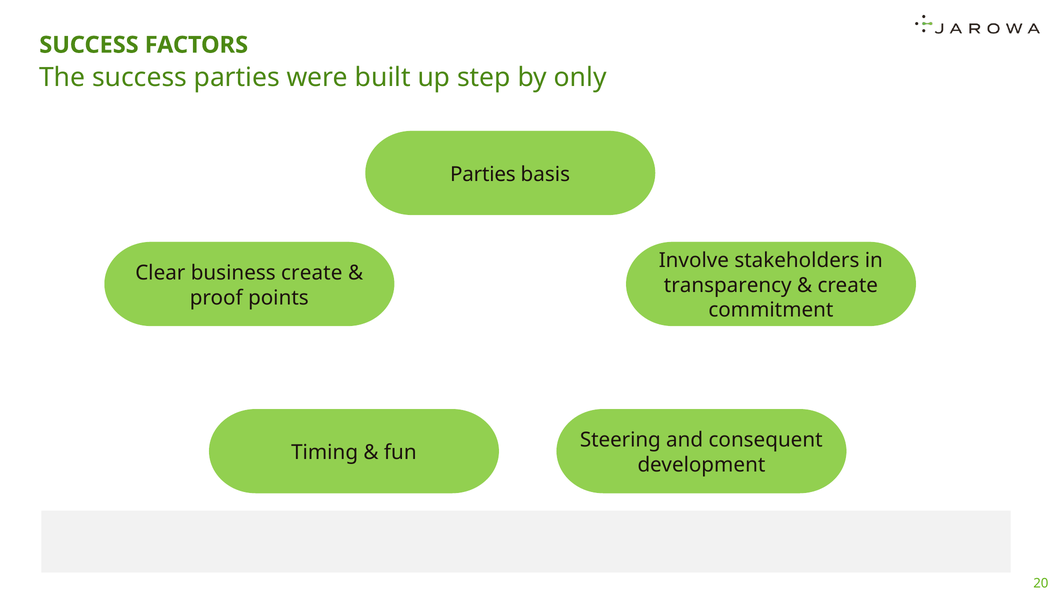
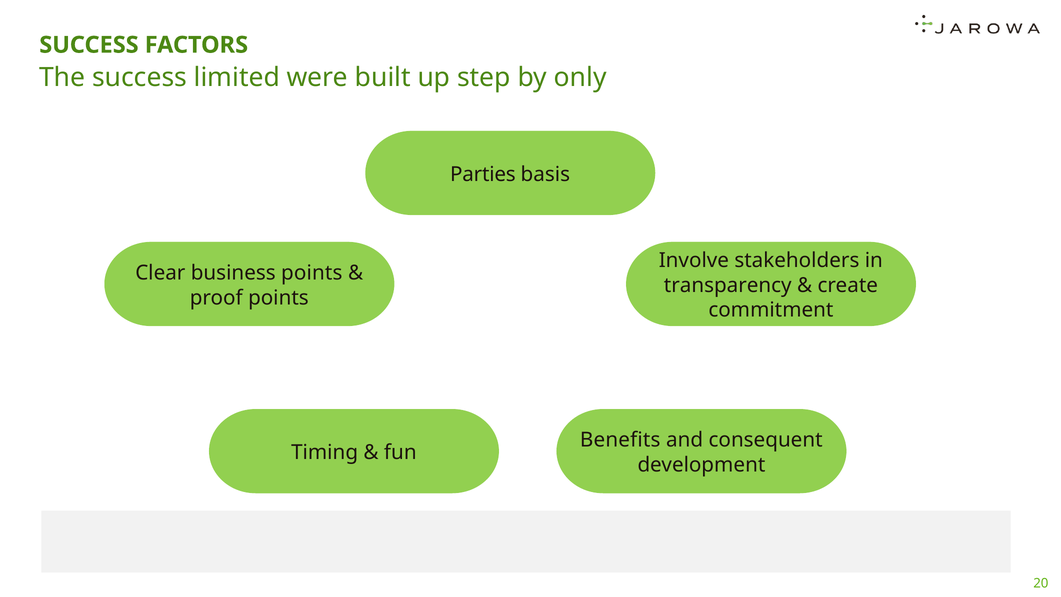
success parties: parties -> limited (237, 78)
business create: create -> points (312, 273)
Steering: Steering -> Benefits (620, 440)
